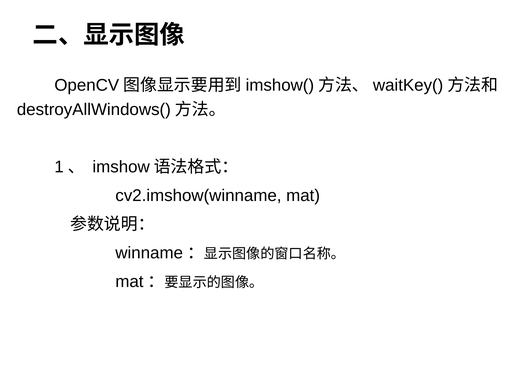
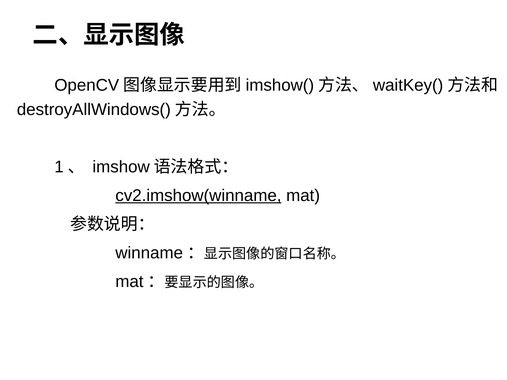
cv2.imshow(winname underline: none -> present (198, 196)
